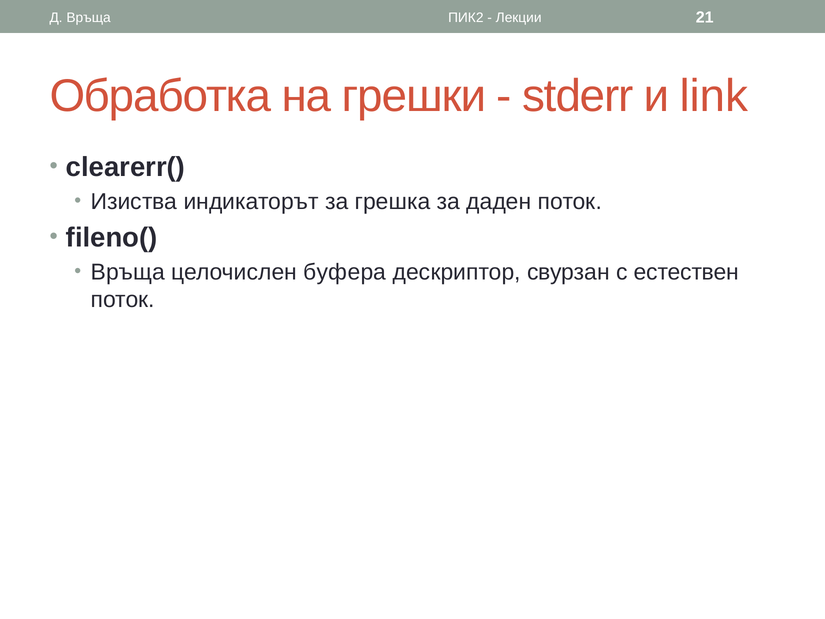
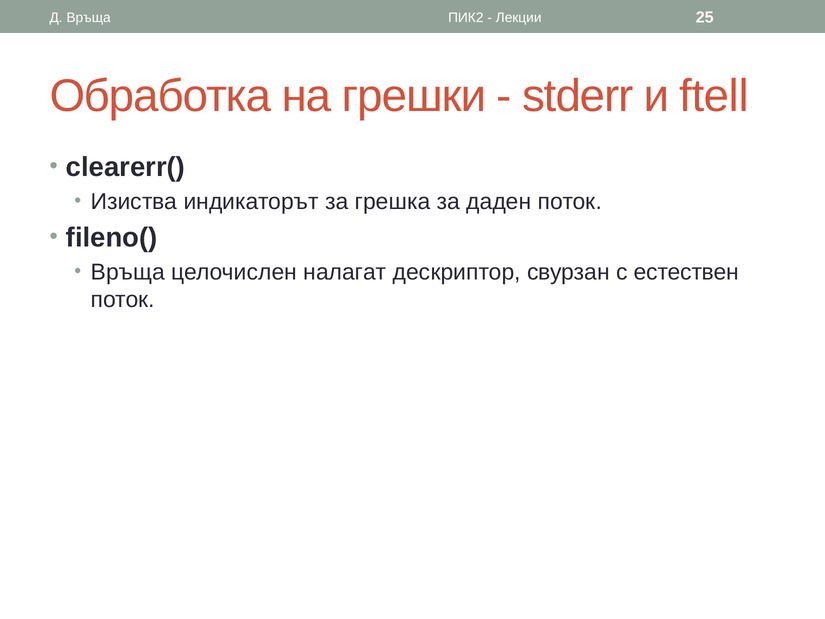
21: 21 -> 25 (705, 18)
link: link -> ftell (714, 96)
буфера: буфера -> налагат (345, 272)
